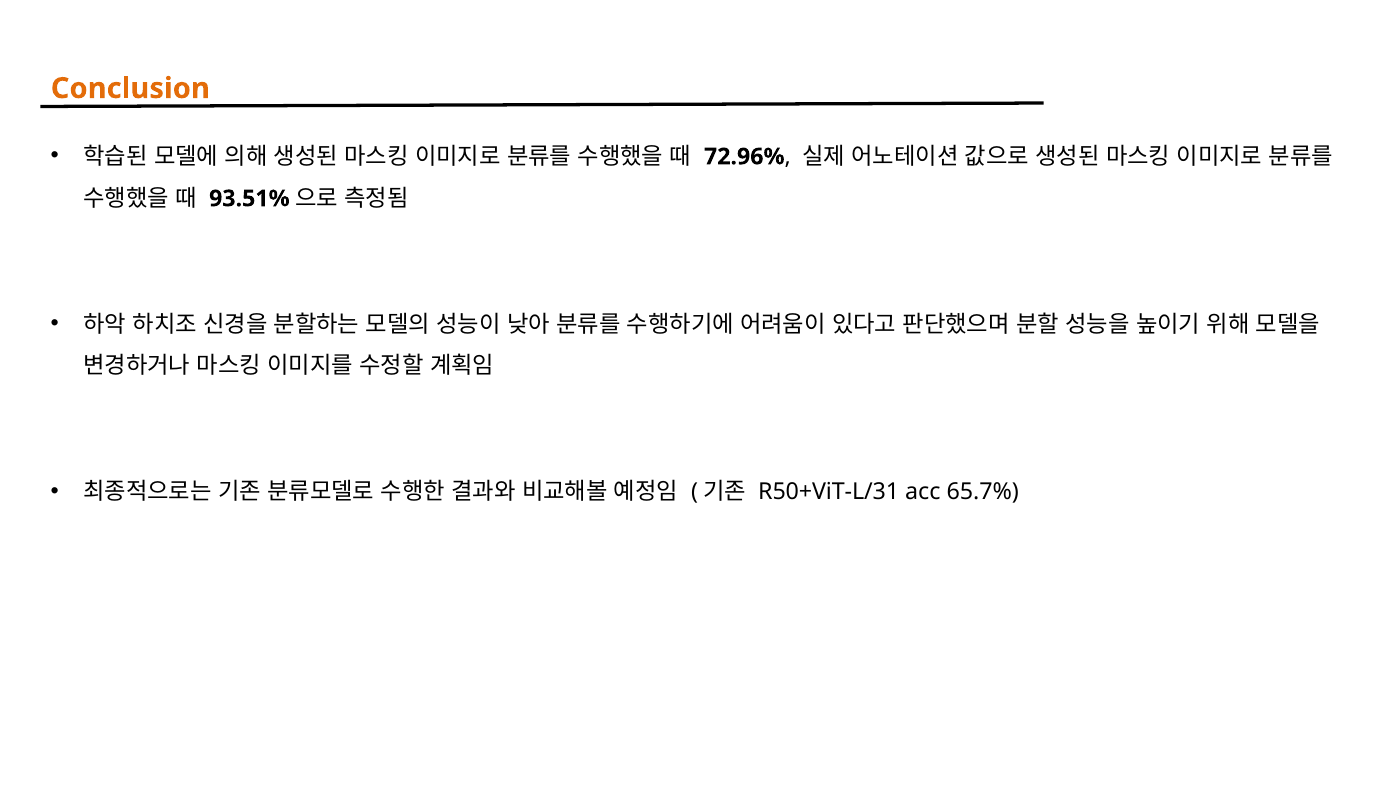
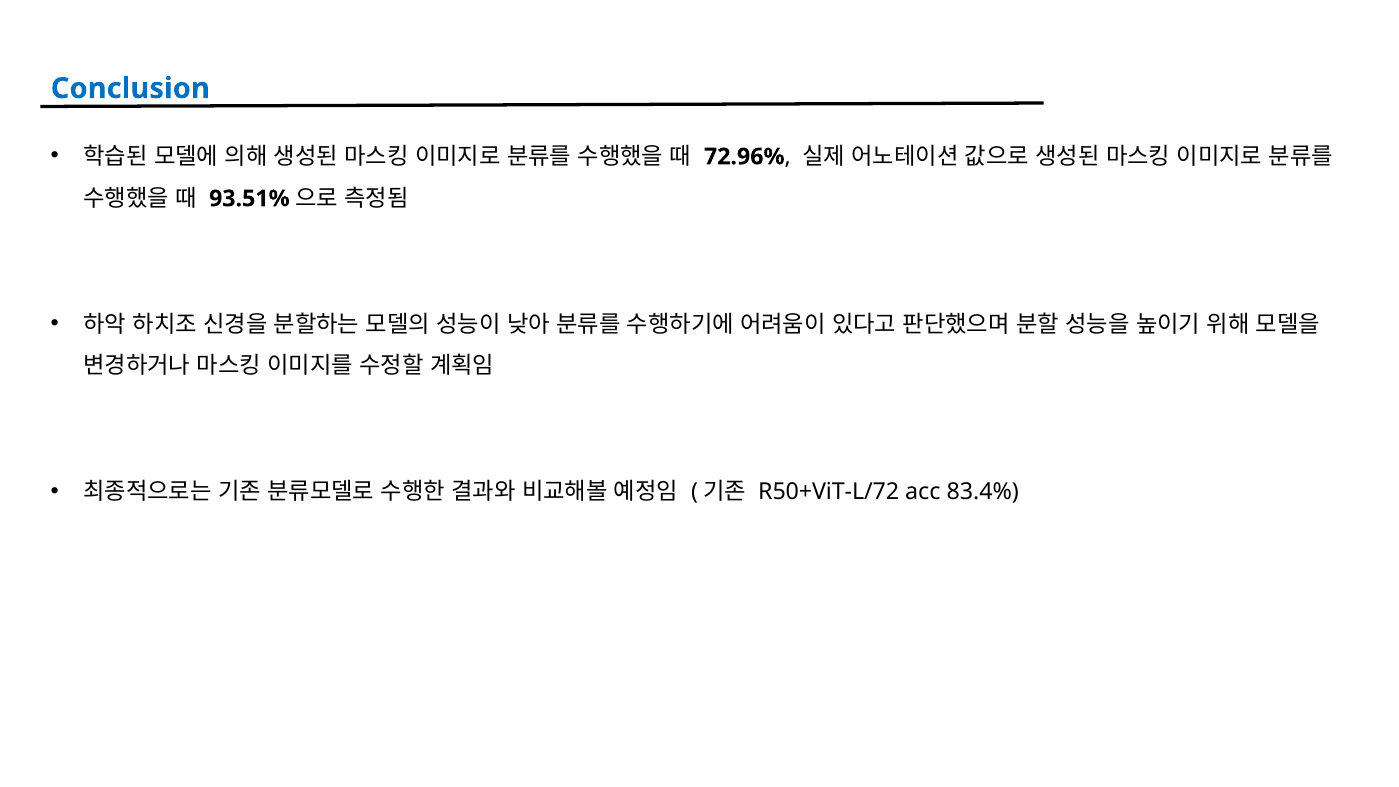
Conclusion colour: orange -> blue (130, 88)
R50+ViT-L/31: R50+ViT-L/31 -> R50+ViT-L/72 (829, 492)
65.7%: 65.7% -> 83.4% (983, 492)
